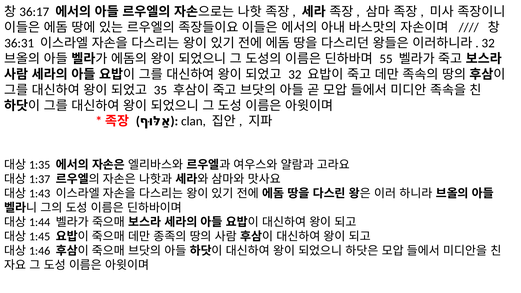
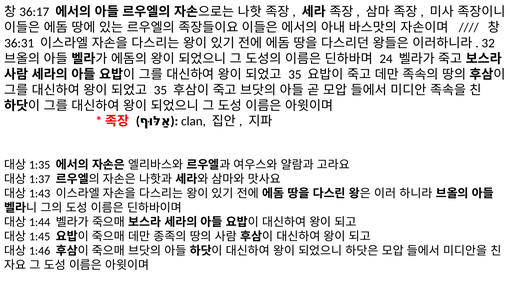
55: 55 -> 24 (386, 59)
32: 32 -> 35 (295, 74)
